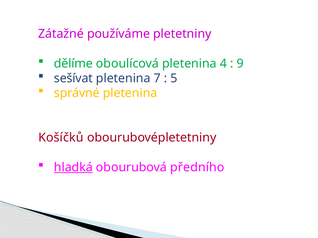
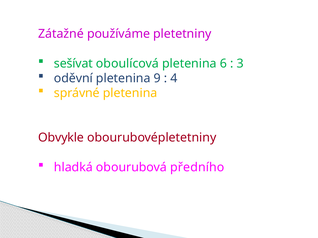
dělíme: dělíme -> sešívat (73, 64)
4: 4 -> 6 (223, 64)
9: 9 -> 3 (240, 64)
sešívat: sešívat -> oděvní (73, 78)
7: 7 -> 9 (157, 78)
5: 5 -> 4 (174, 78)
Košíčků: Košíčků -> Obvykle (61, 138)
hladká underline: present -> none (73, 168)
